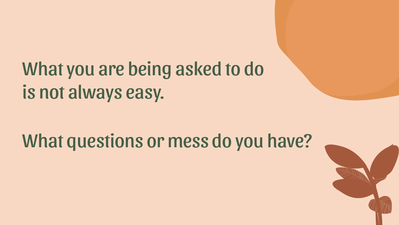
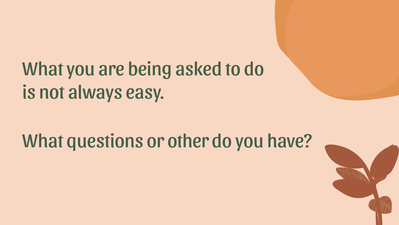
mess: mess -> other (188, 141)
